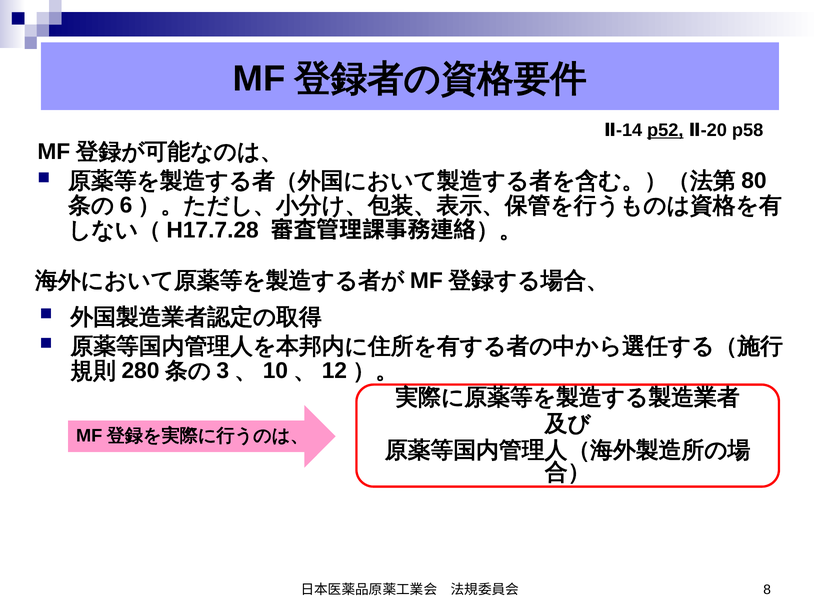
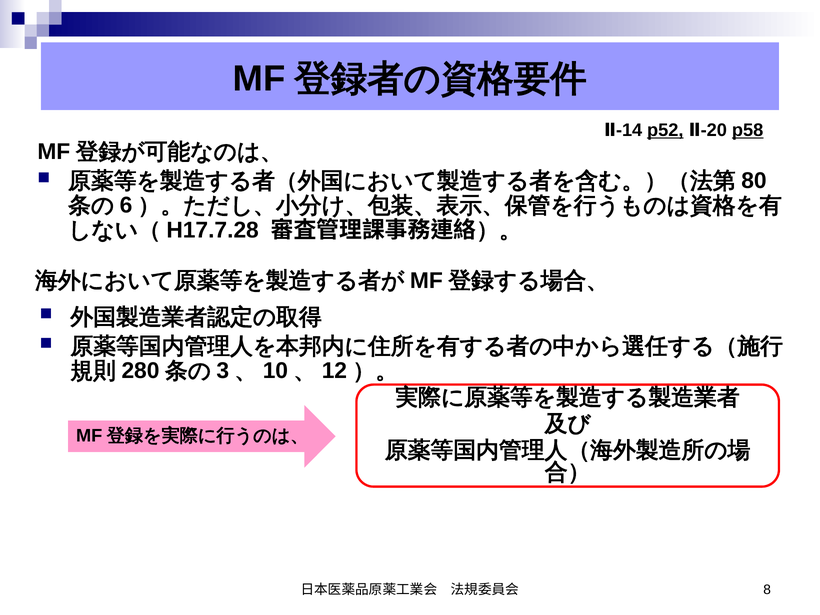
p58 underline: none -> present (748, 130)
